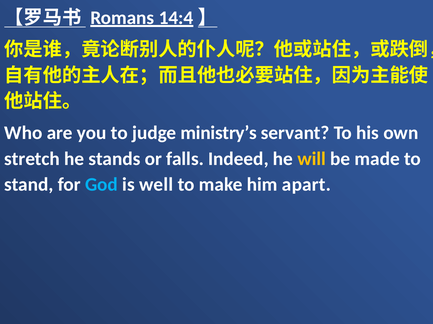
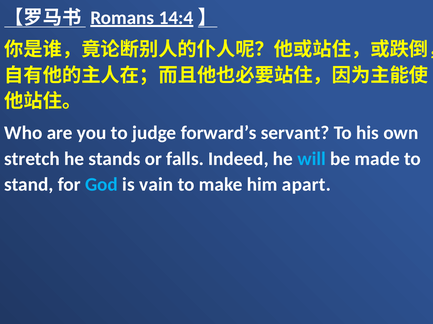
ministry’s: ministry’s -> forward’s (219, 133)
will colour: yellow -> light blue (312, 159)
well: well -> vain (156, 185)
